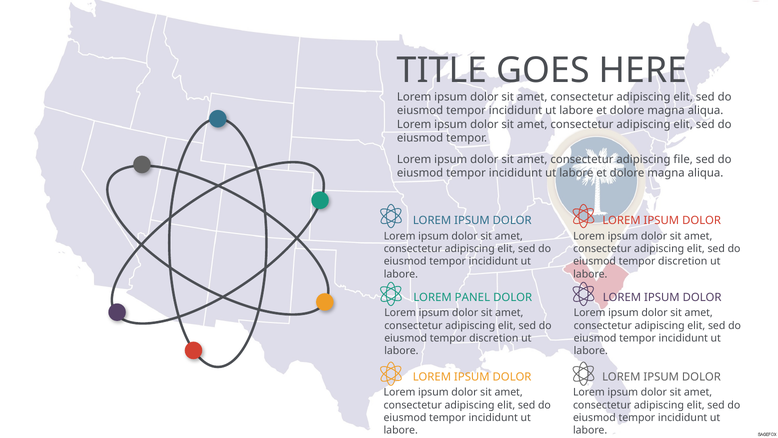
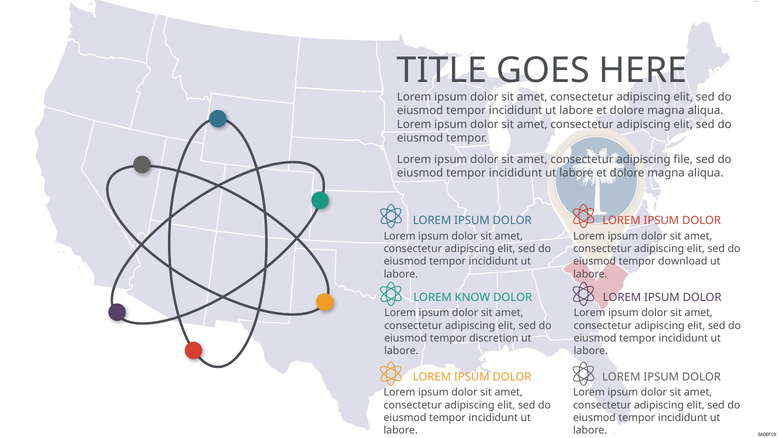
discretion: discretion -> download (683, 261)
PANEL: PANEL -> KNOW (472, 297)
